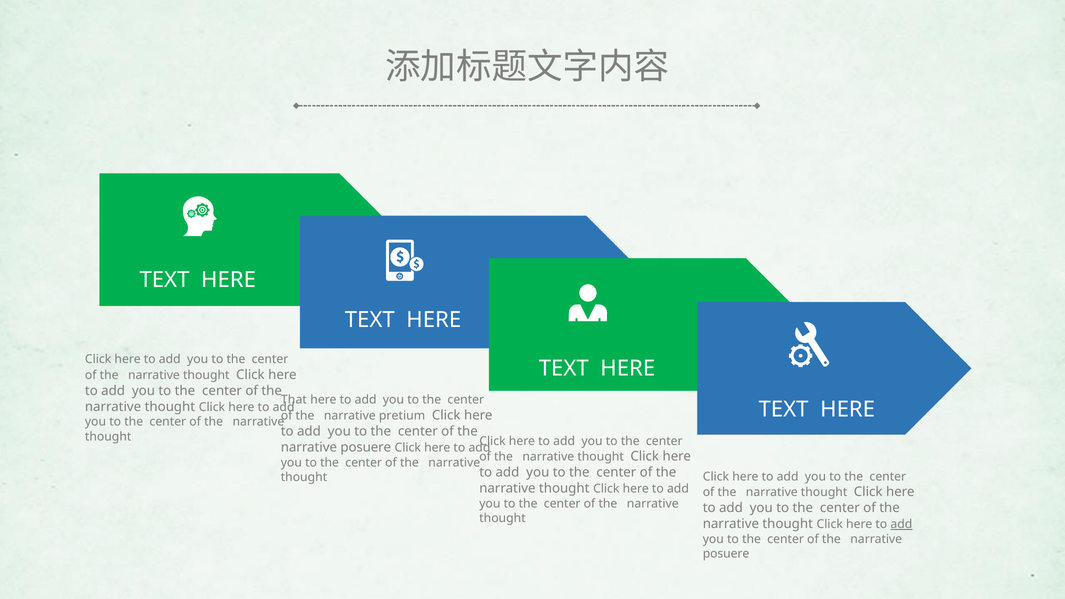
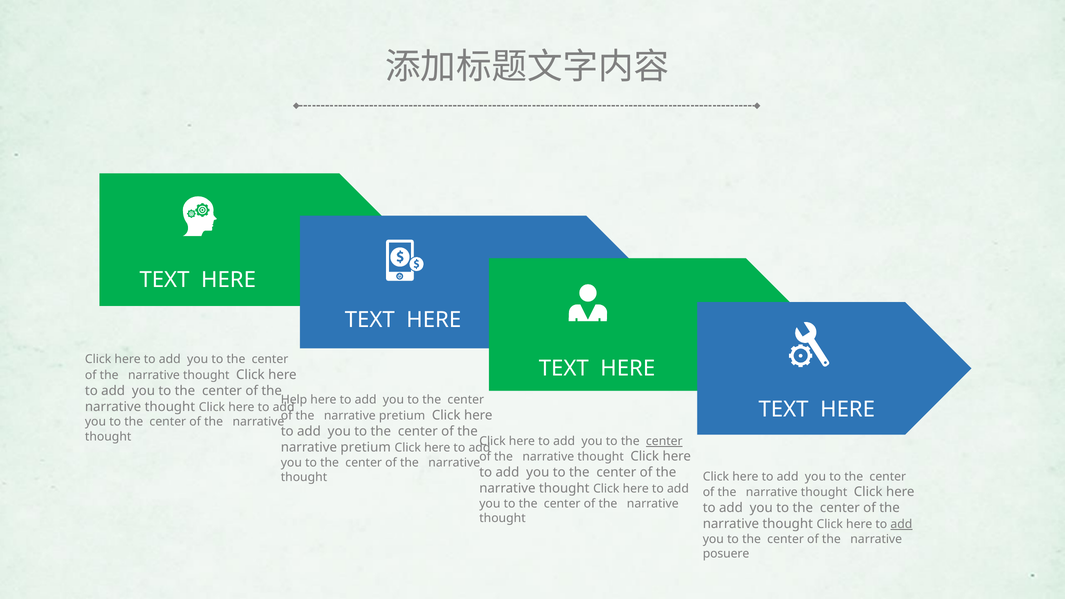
That: That -> Help (294, 400)
center underline: none -> present (664, 441)
posuere: posuere -> pretium (366, 447)
